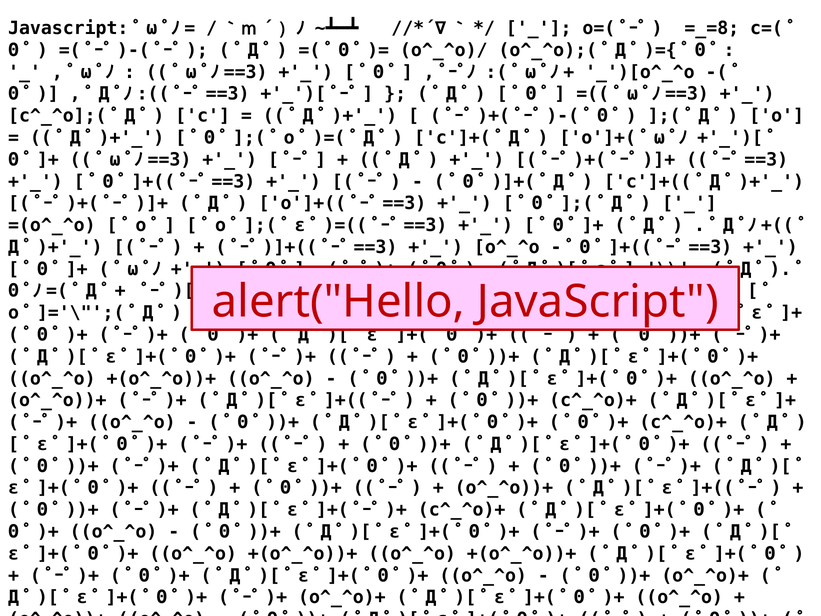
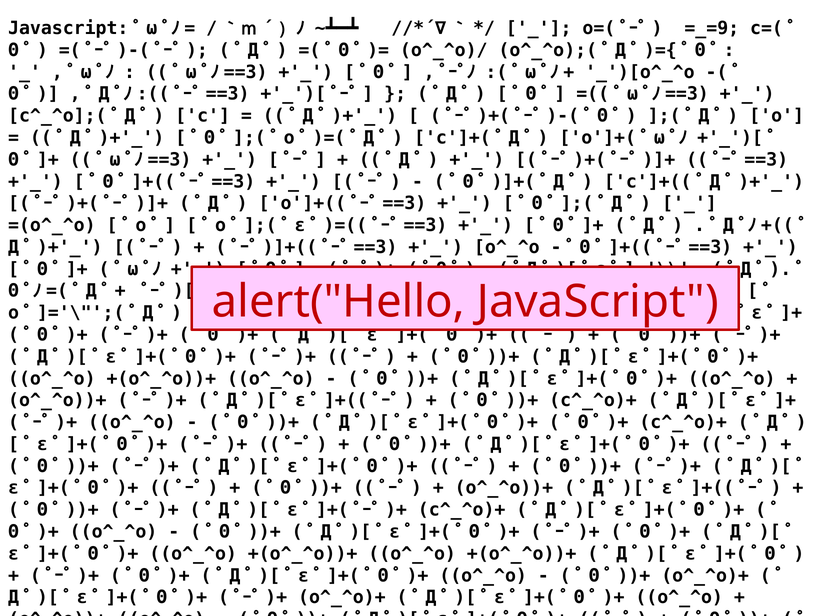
=_=8: =_=8 -> =_=9 (712, 28)
